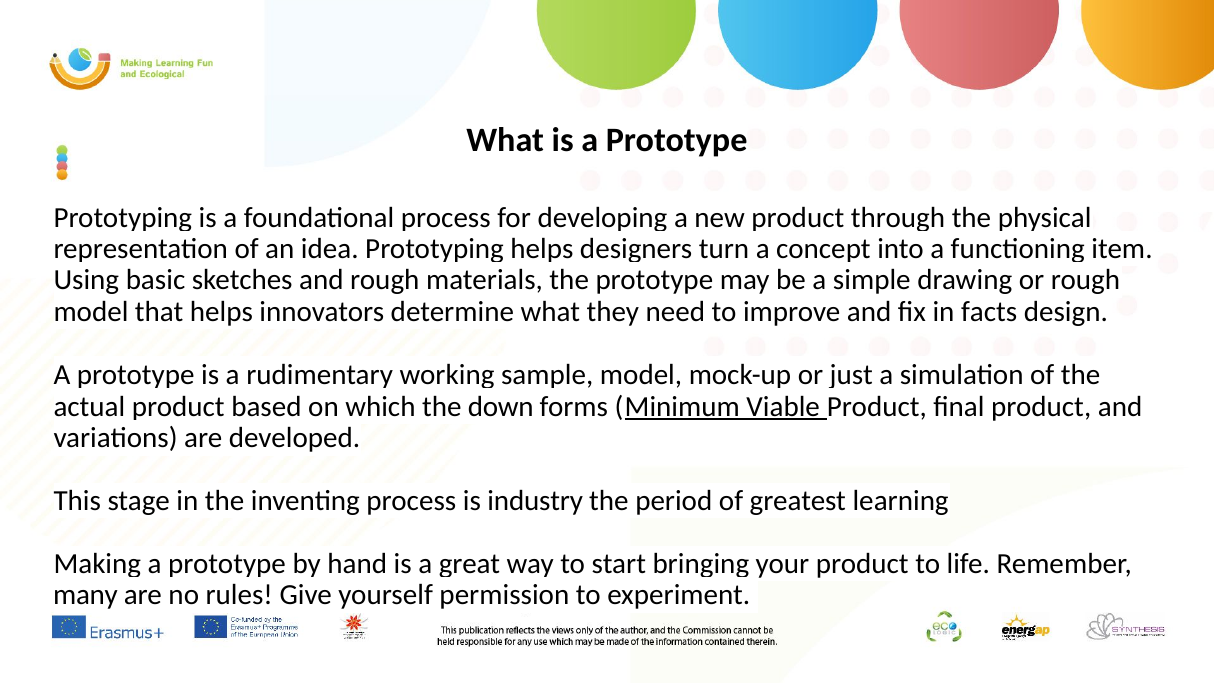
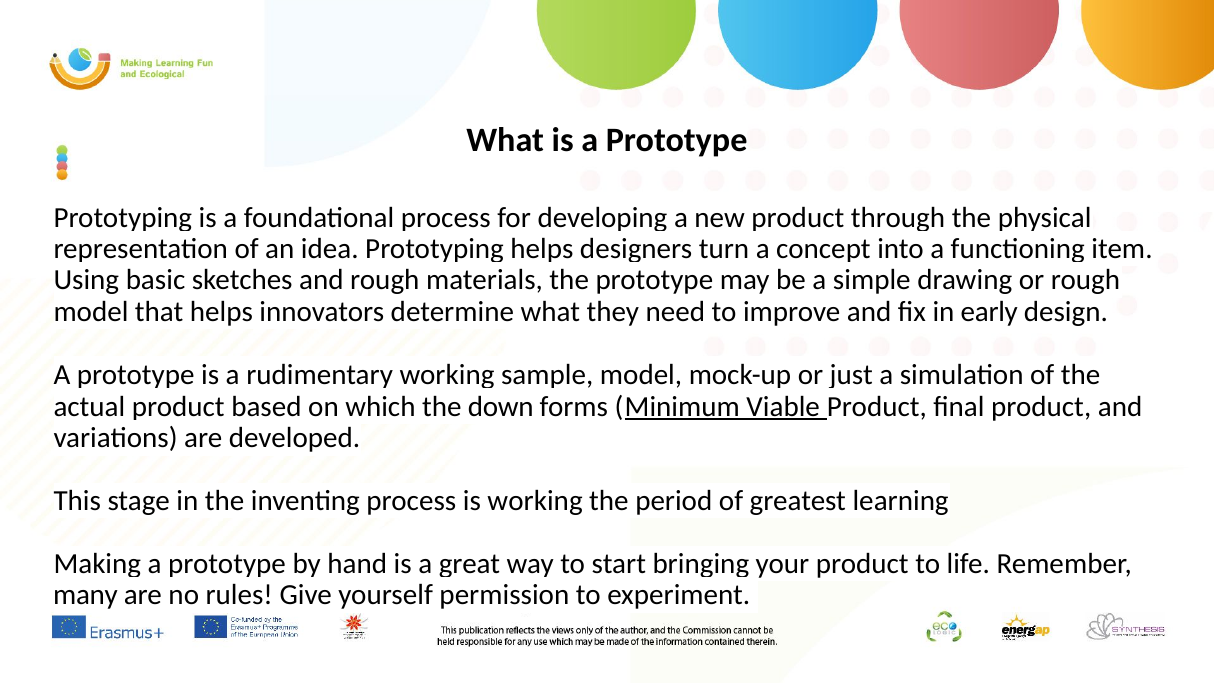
facts: facts -> early (989, 312)
is industry: industry -> working (535, 501)
